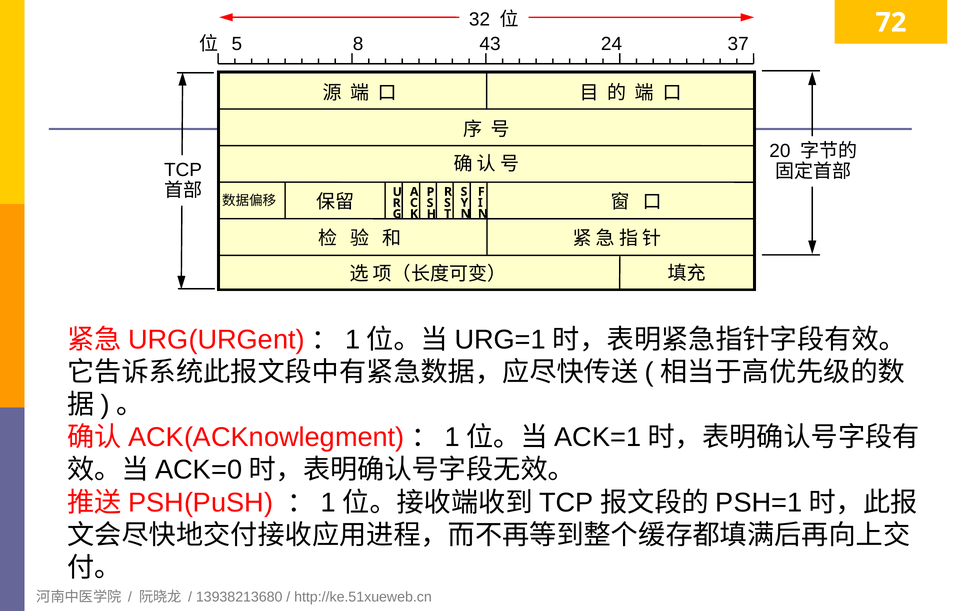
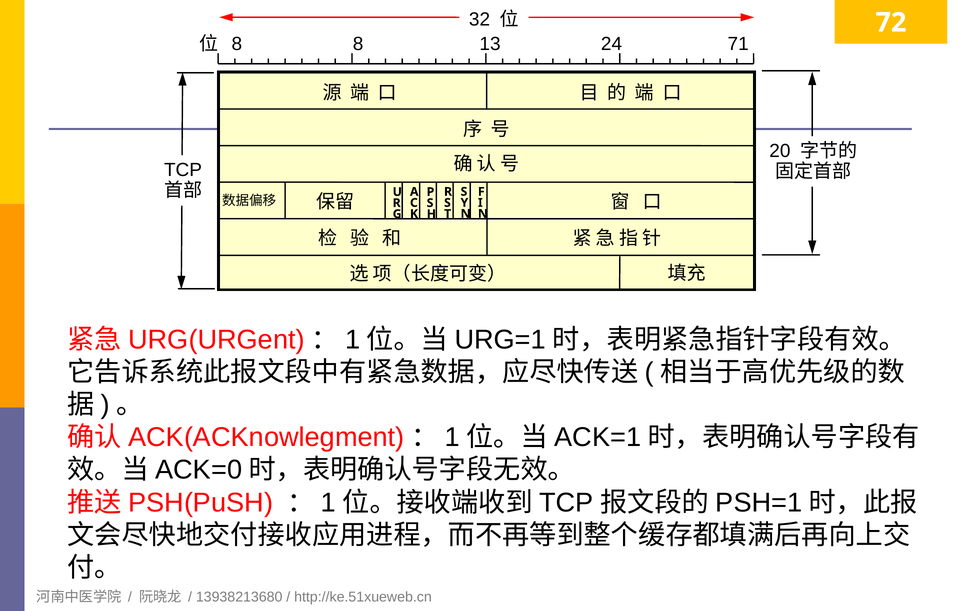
5: 5 -> 8 (237, 44)
43: 43 -> 13 (490, 44)
37: 37 -> 71 (738, 44)
